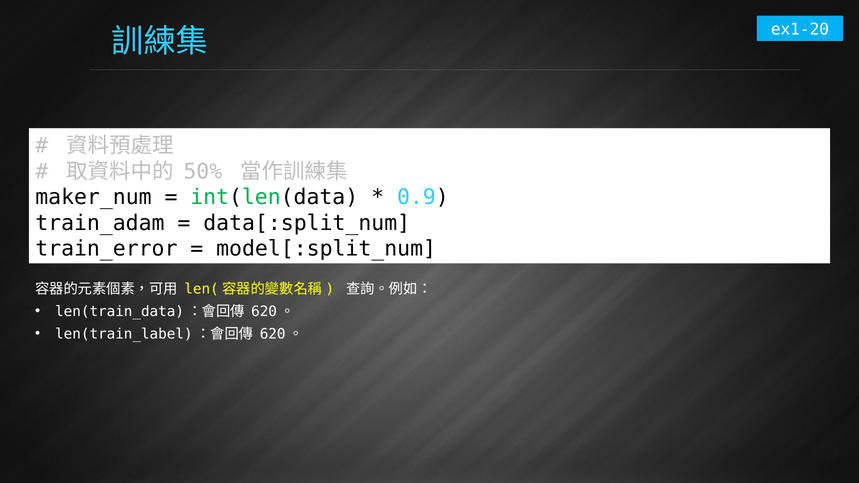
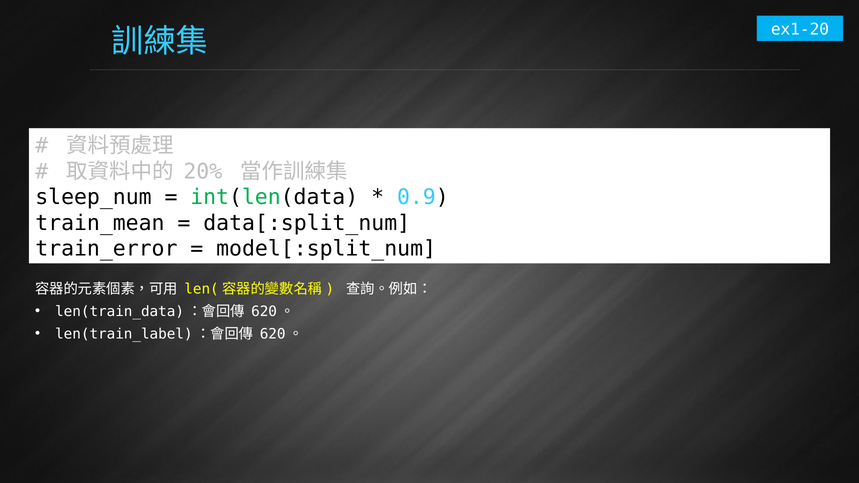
50%: 50% -> 20% (203, 172)
maker_num: maker_num -> sleep_num (93, 197)
train_adam: train_adam -> train_mean (100, 223)
